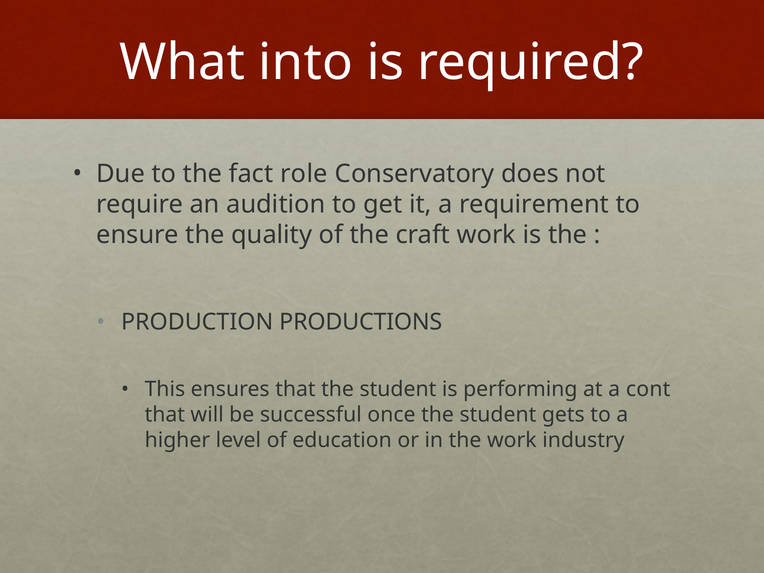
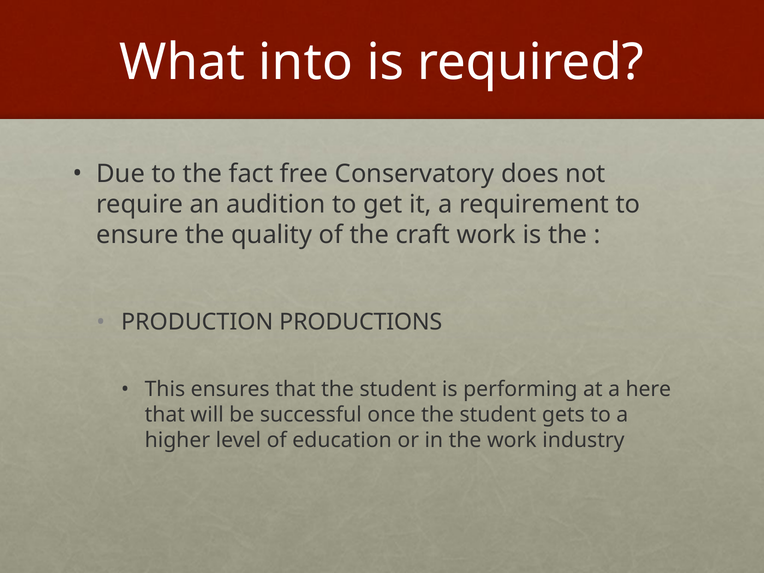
role: role -> free (304, 174)
cont: cont -> here (648, 389)
